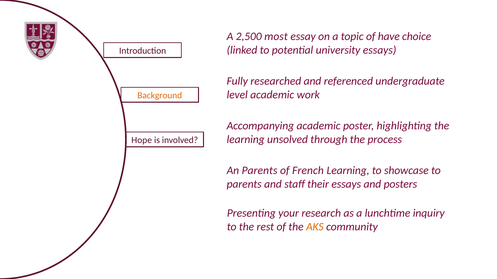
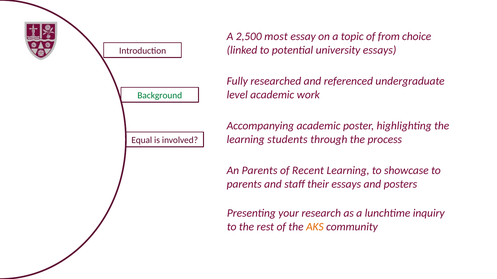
have: have -> from (389, 37)
Background colour: orange -> green (160, 96)
unsolved: unsolved -> students (287, 140)
Hope: Hope -> Equal (142, 140)
French: French -> Recent (308, 171)
